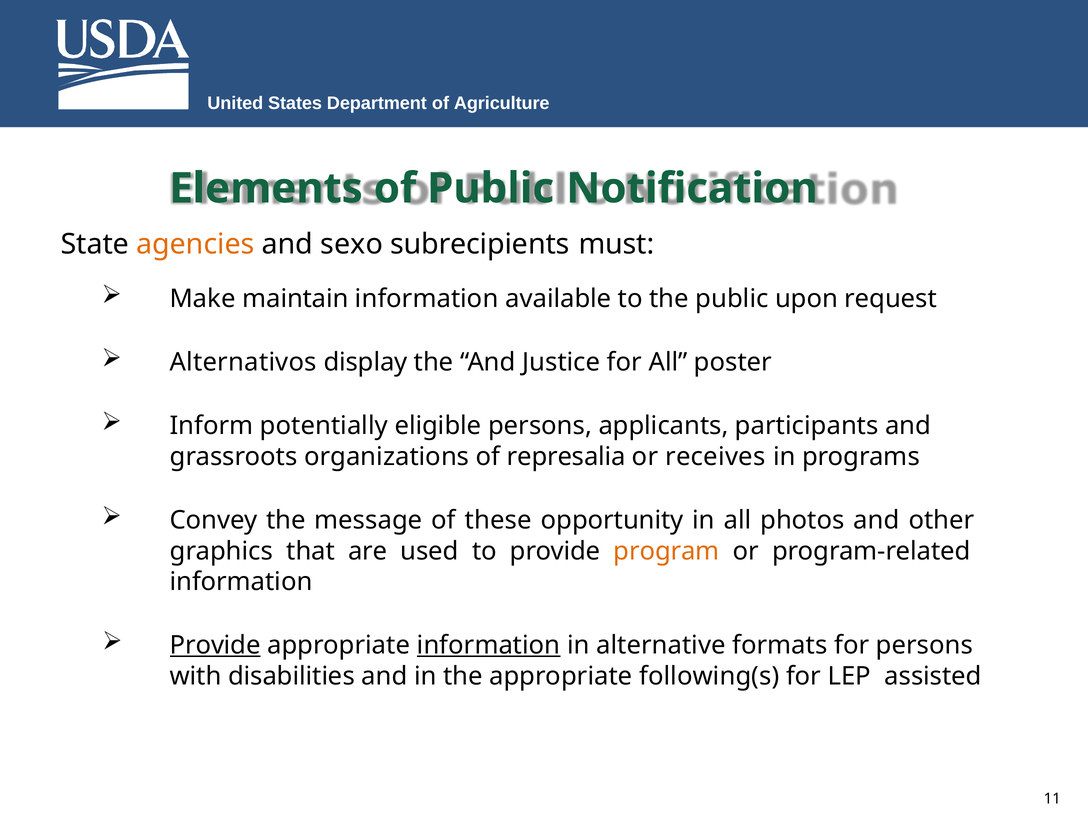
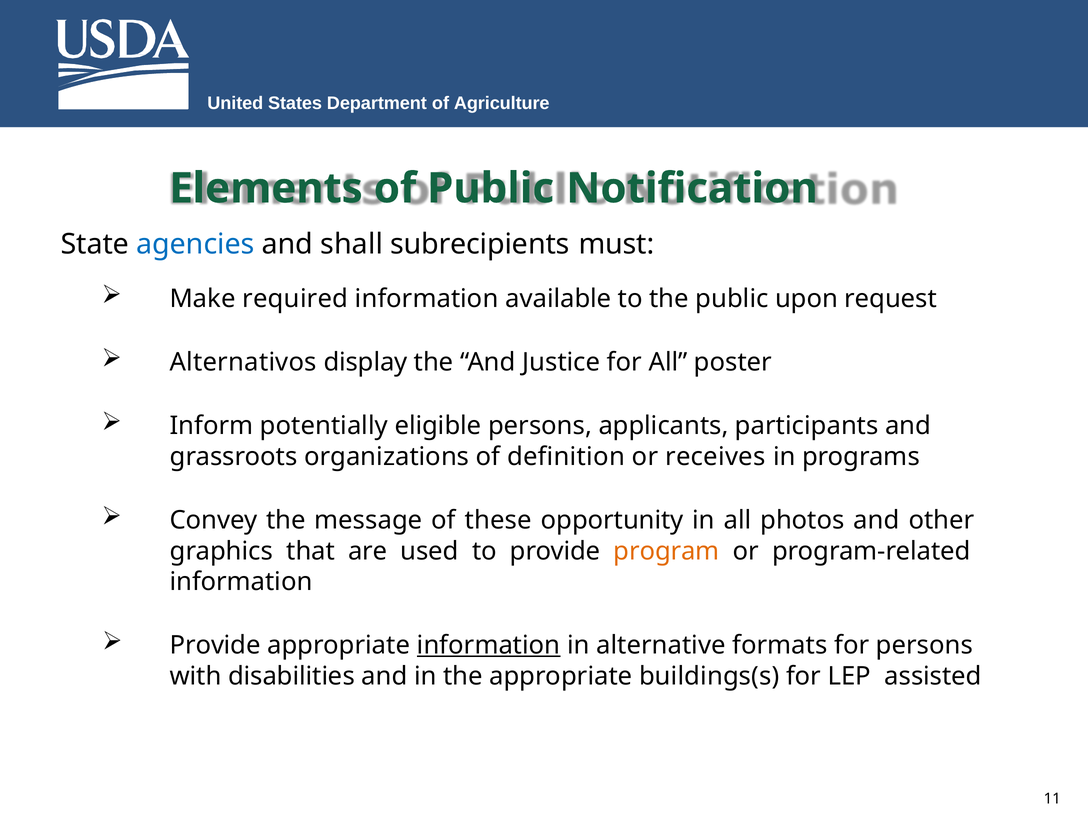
agencies colour: orange -> blue (195, 244)
sexo: sexo -> shall (352, 244)
maintain: maintain -> required (295, 299)
represalia: represalia -> definition (566, 457)
Provide underline: present -> none (215, 645)
following(s: following(s -> buildings(s (709, 676)
